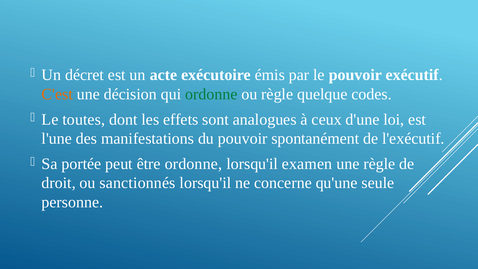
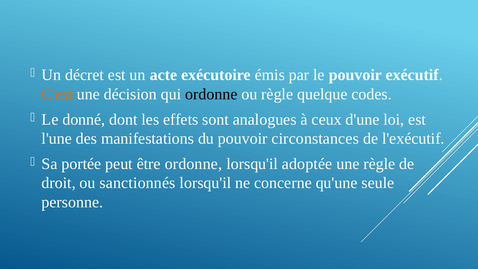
ordonne colour: green -> black (211, 94)
toutes: toutes -> donné (84, 119)
spontanément: spontanément -> circonstances (315, 139)
examen: examen -> adoptée (307, 164)
